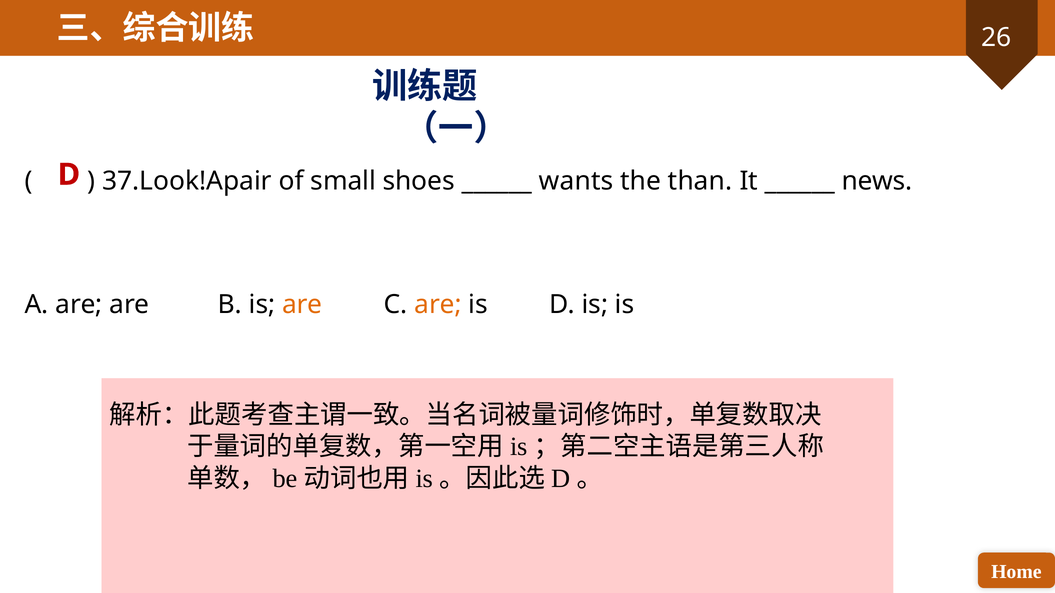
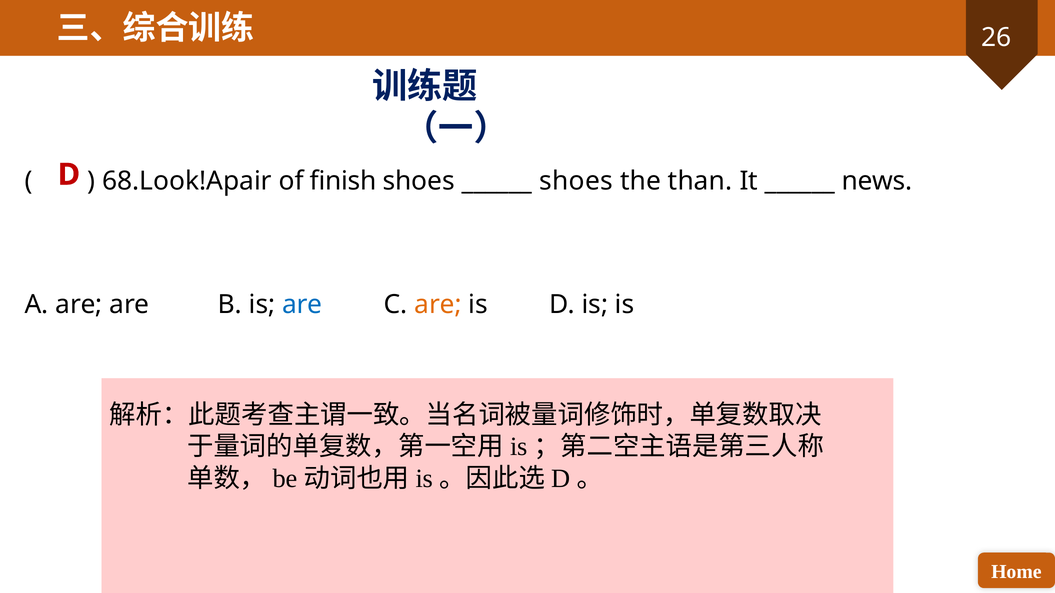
37.Look!Apair: 37.Look!Apair -> 68.Look!Apair (187, 181)
small: small -> finish (343, 181)
wants: wants -> shoes (576, 181)
are colour: orange -> blue (302, 305)
